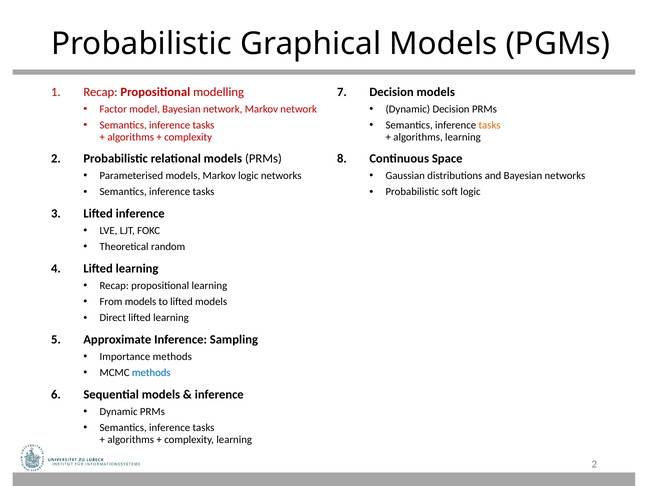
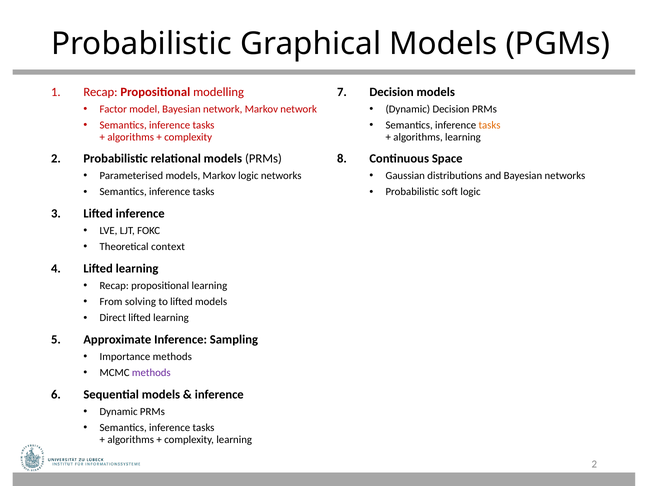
random: random -> context (168, 247)
From models: models -> solving (140, 302)
methods colour: blue -> purple (151, 373)
